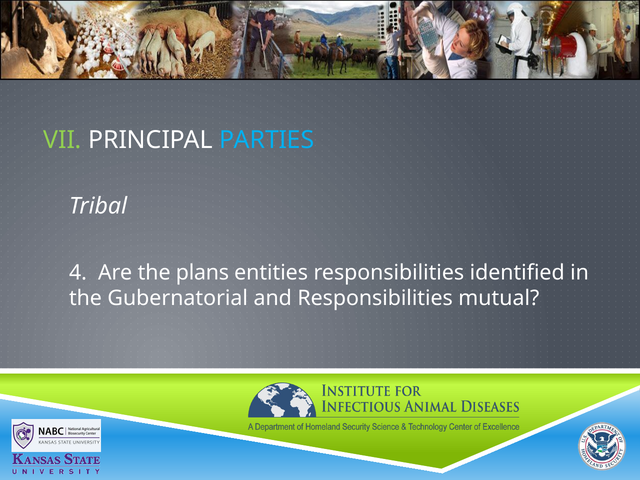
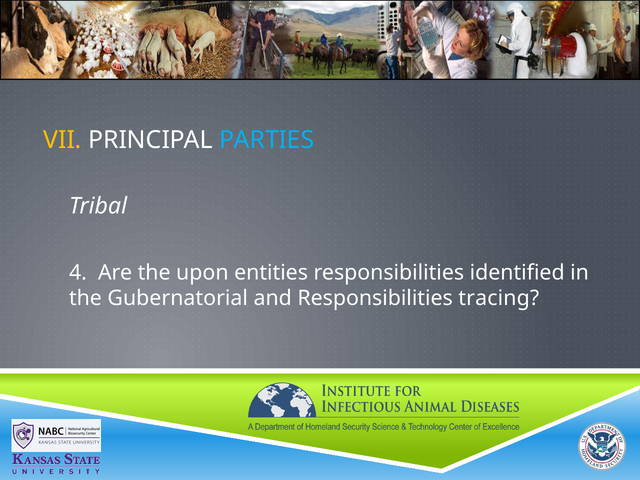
VII colour: light green -> yellow (62, 140)
plans: plans -> upon (202, 273)
mutual: mutual -> tracing (499, 298)
